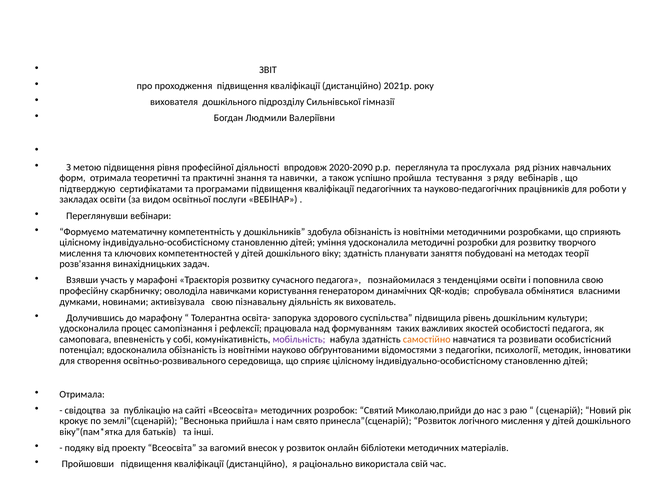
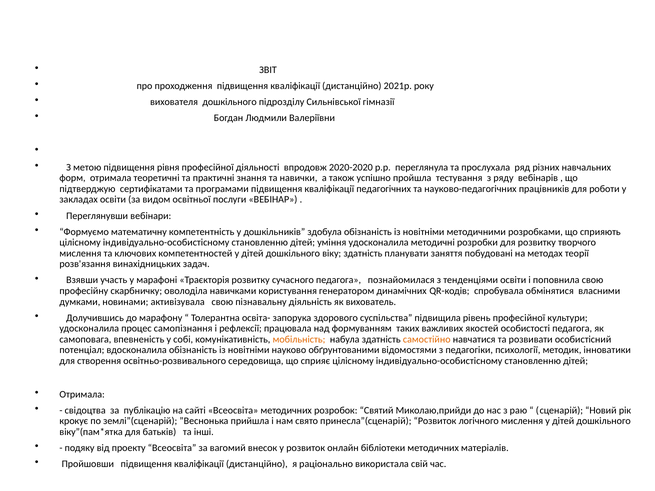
2020-2090: 2020-2090 -> 2020-2020 (351, 167)
рівень дошкільним: дошкільним -> професійної (519, 318)
мобільність colour: purple -> orange (299, 340)
